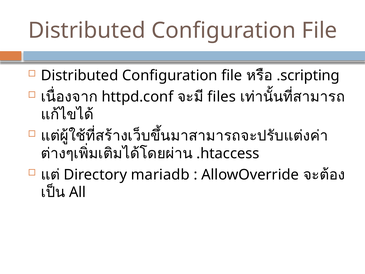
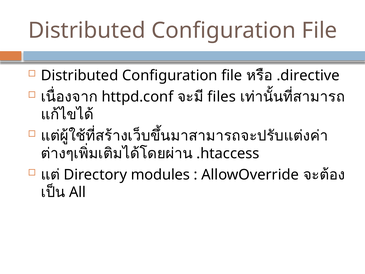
.scripting: .scripting -> .directive (308, 76)
mariadb: mariadb -> modules (160, 174)
